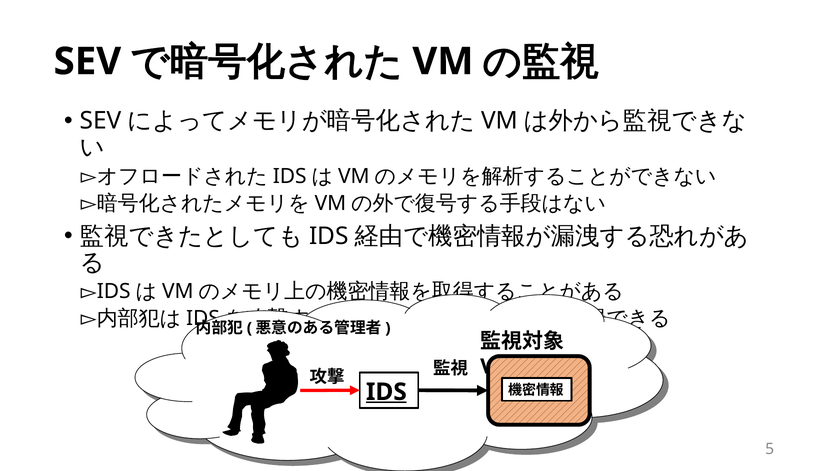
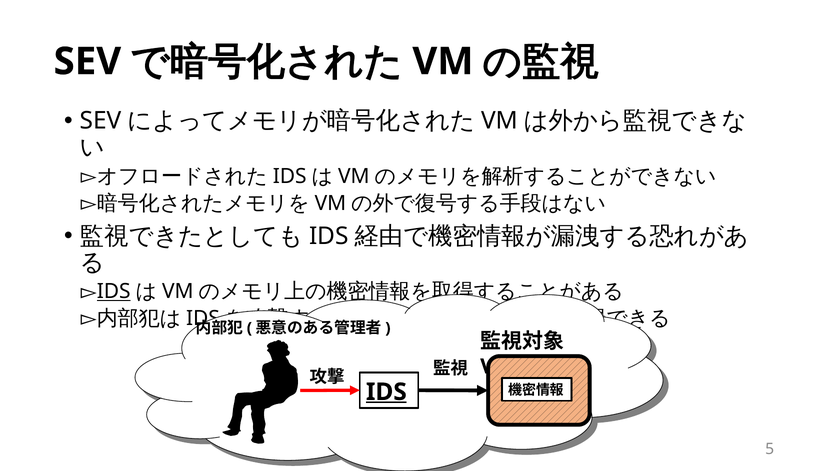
IDS underline: none -> present (114, 292)
